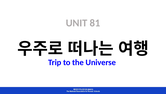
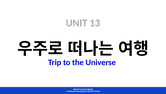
81: 81 -> 13 (95, 23)
